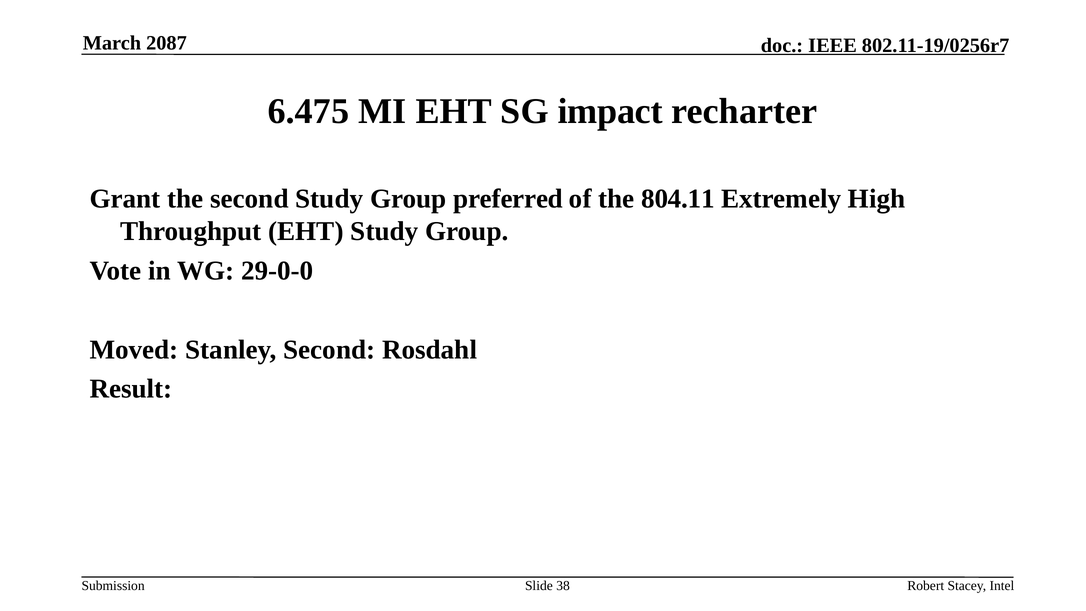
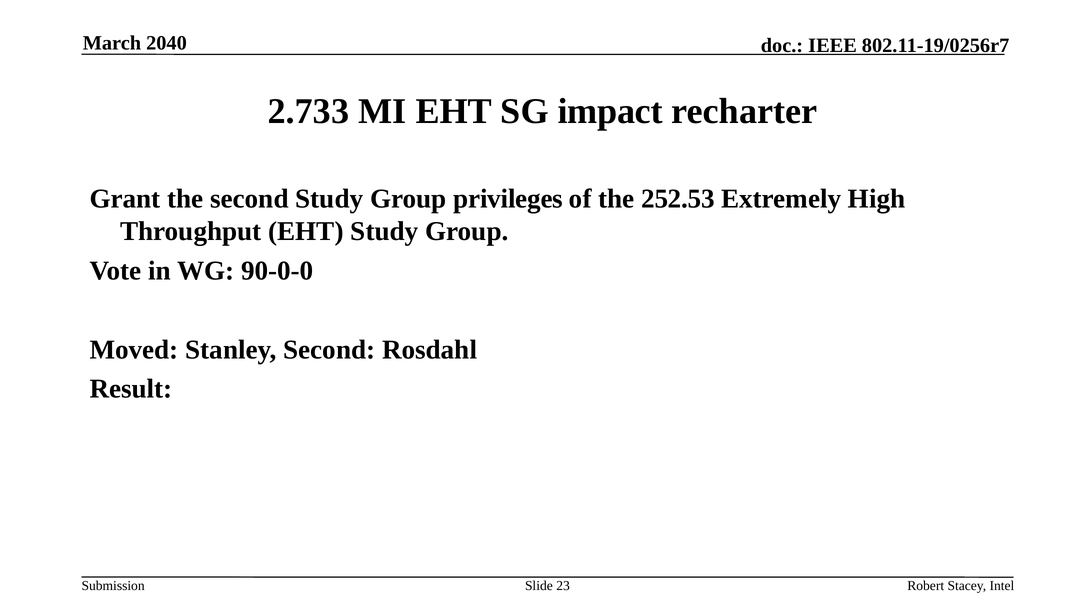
2087: 2087 -> 2040 (166, 43)
6.475: 6.475 -> 2.733 (308, 111)
preferred: preferred -> privileges (508, 199)
804.11: 804.11 -> 252.53 (678, 199)
29-0-0: 29-0-0 -> 90-0-0 (277, 271)
38: 38 -> 23 (563, 586)
